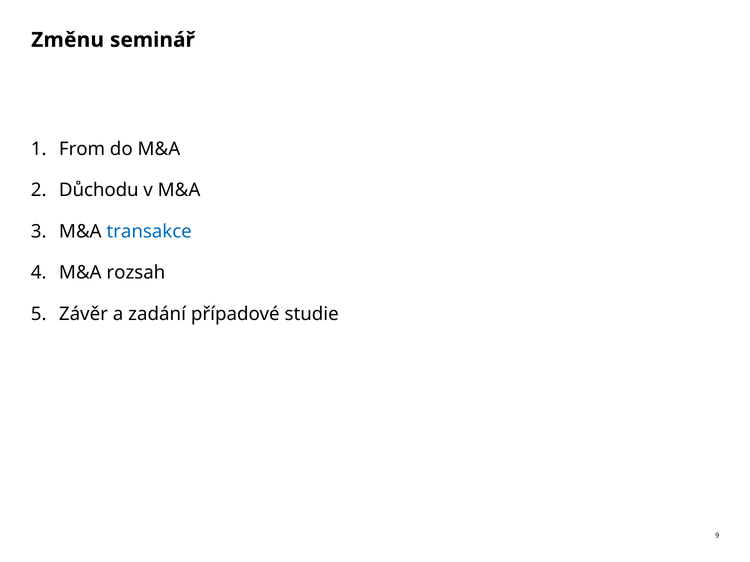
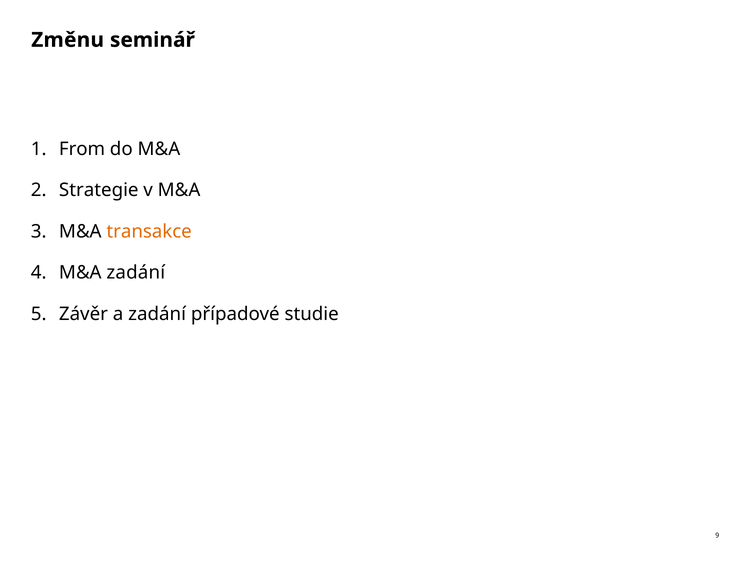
Důchodu: Důchodu -> Strategie (99, 190)
transakce colour: blue -> orange (149, 232)
M&A rozsah: rozsah -> zadání (136, 273)
